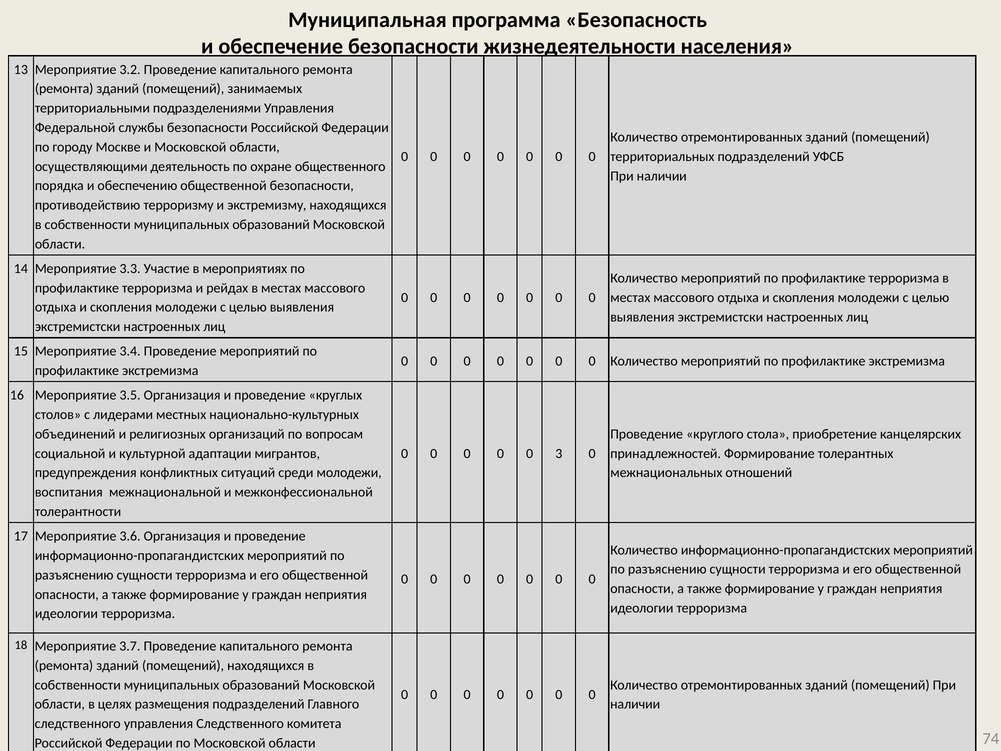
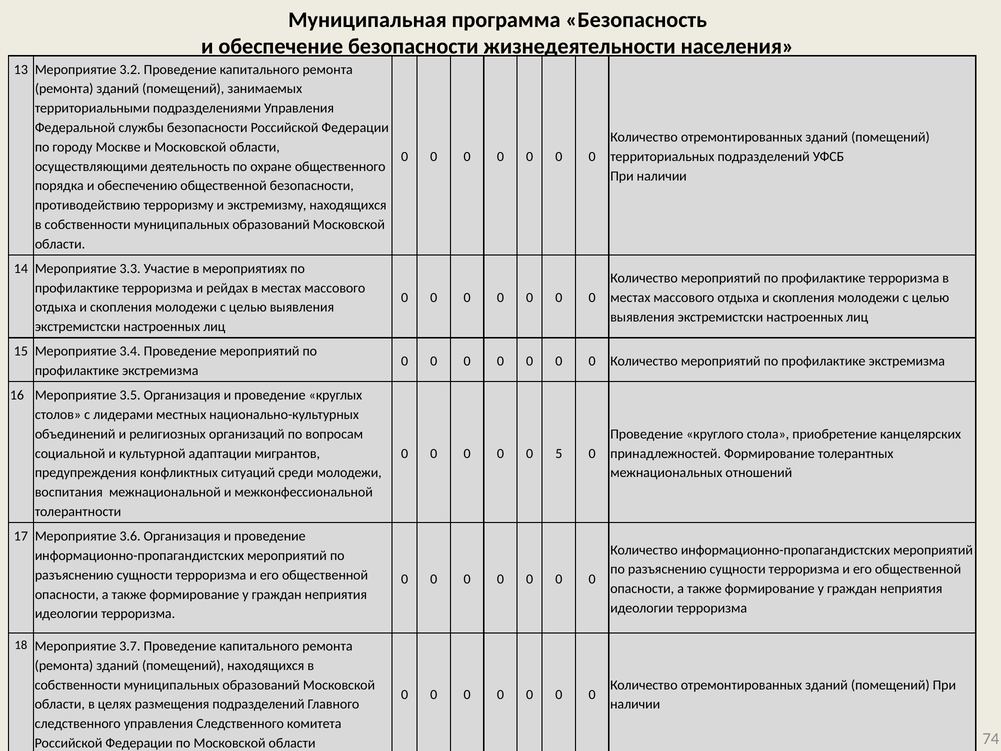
3: 3 -> 5 (559, 453)
